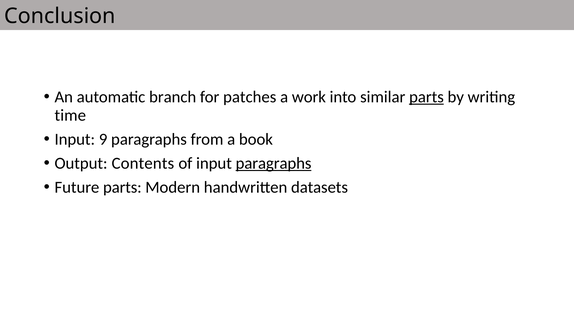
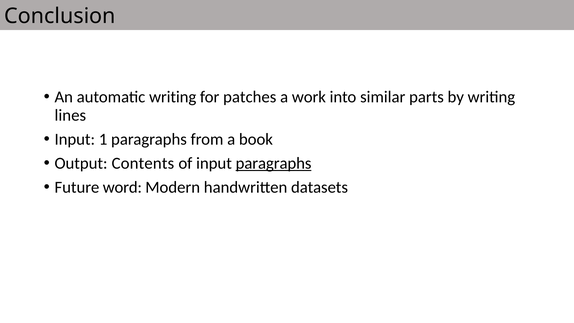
automatic branch: branch -> writing (173, 97)
parts underline: present -> none (426, 97)
time: time -> lines (70, 115)
9: 9 -> 1 (103, 139)
Future parts: parts -> word (122, 187)
